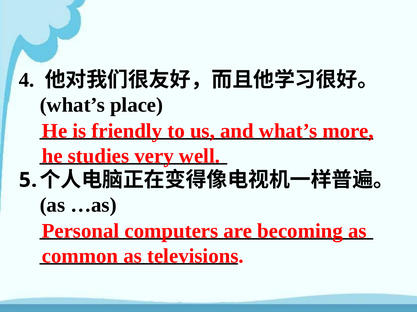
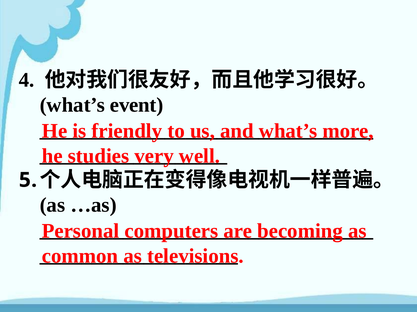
place: place -> event (137, 105)
